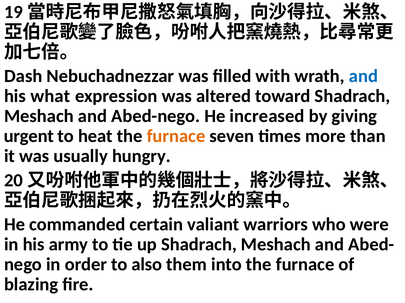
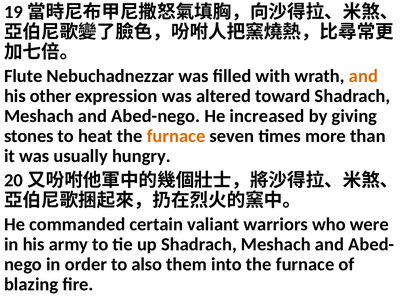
Dash: Dash -> Flute (23, 76)
and colour: blue -> orange (363, 76)
what: what -> other (51, 96)
urgent: urgent -> stones (29, 136)
